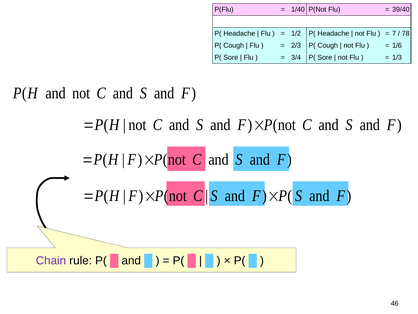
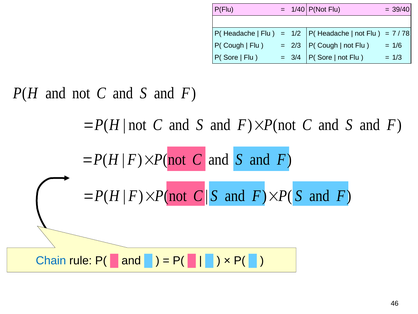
Chain colour: purple -> blue (51, 260)
